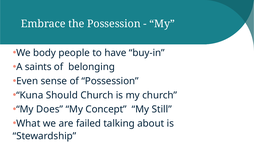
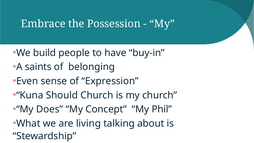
body: body -> build (45, 53)
of Possession: Possession -> Expression (110, 81)
Still: Still -> Phil (162, 109)
failed: failed -> living (88, 123)
